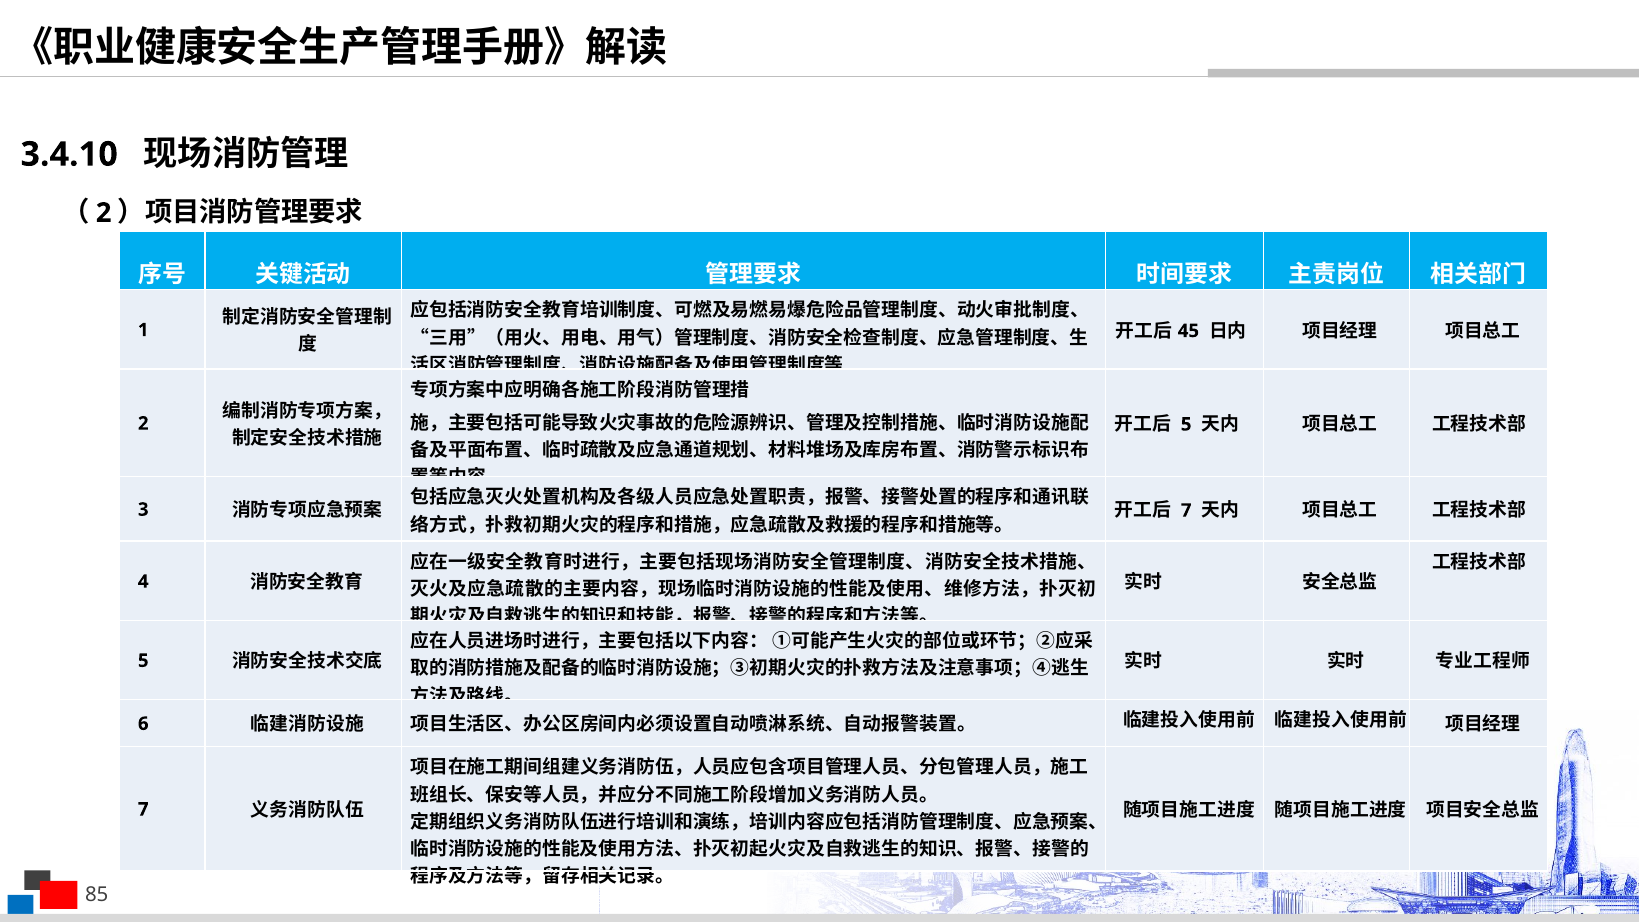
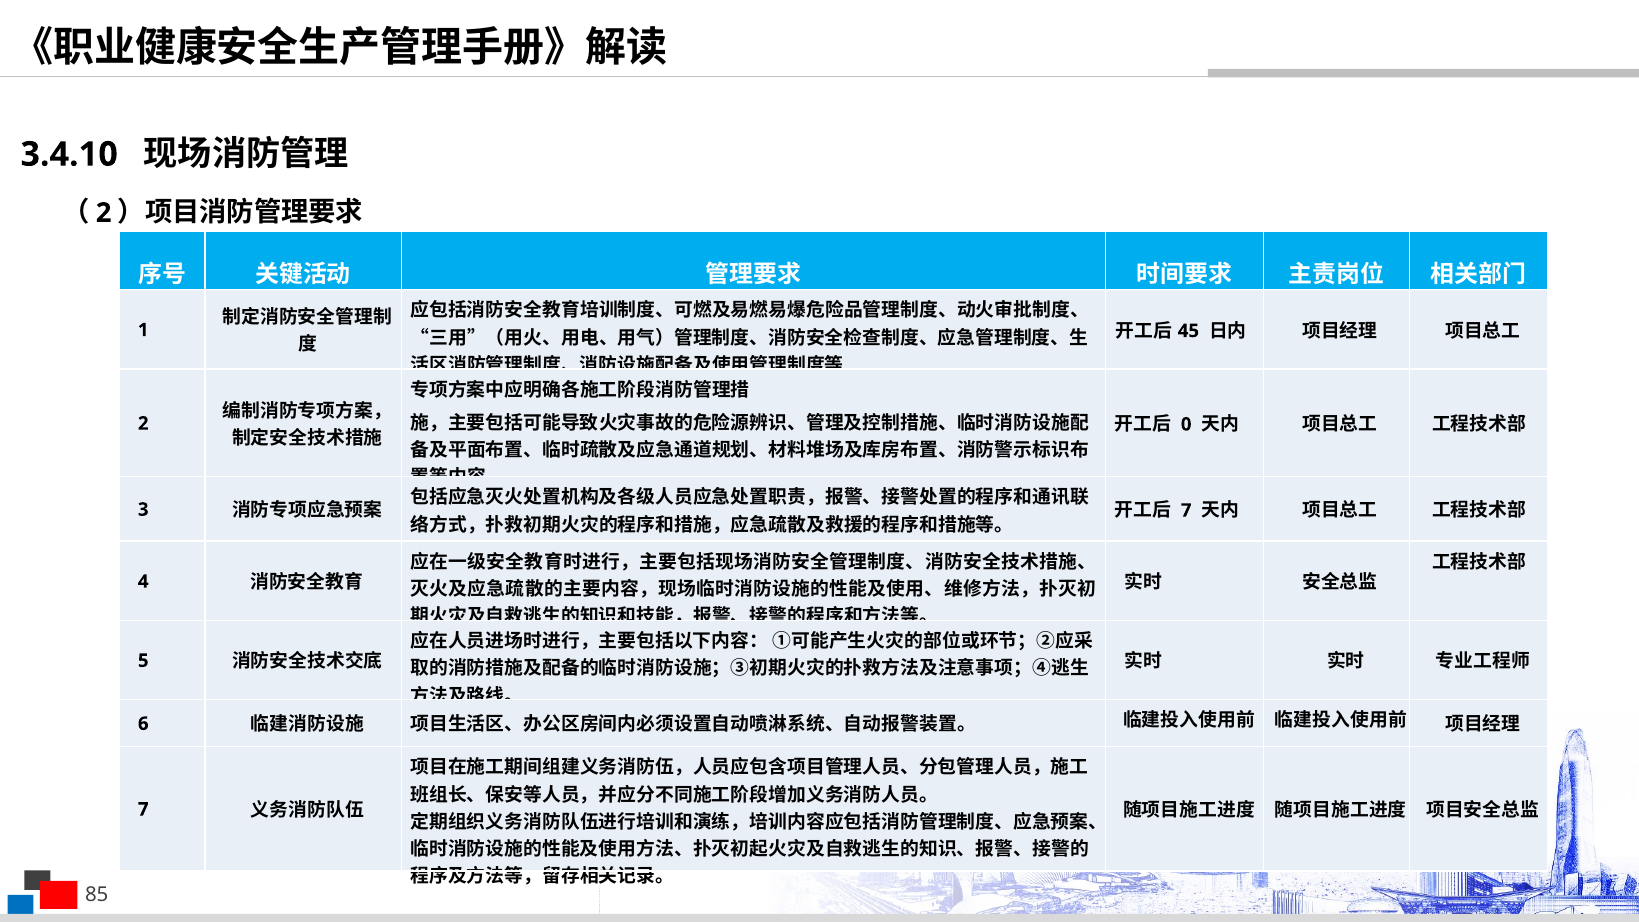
5: 5 -> 0 (1186, 424)
